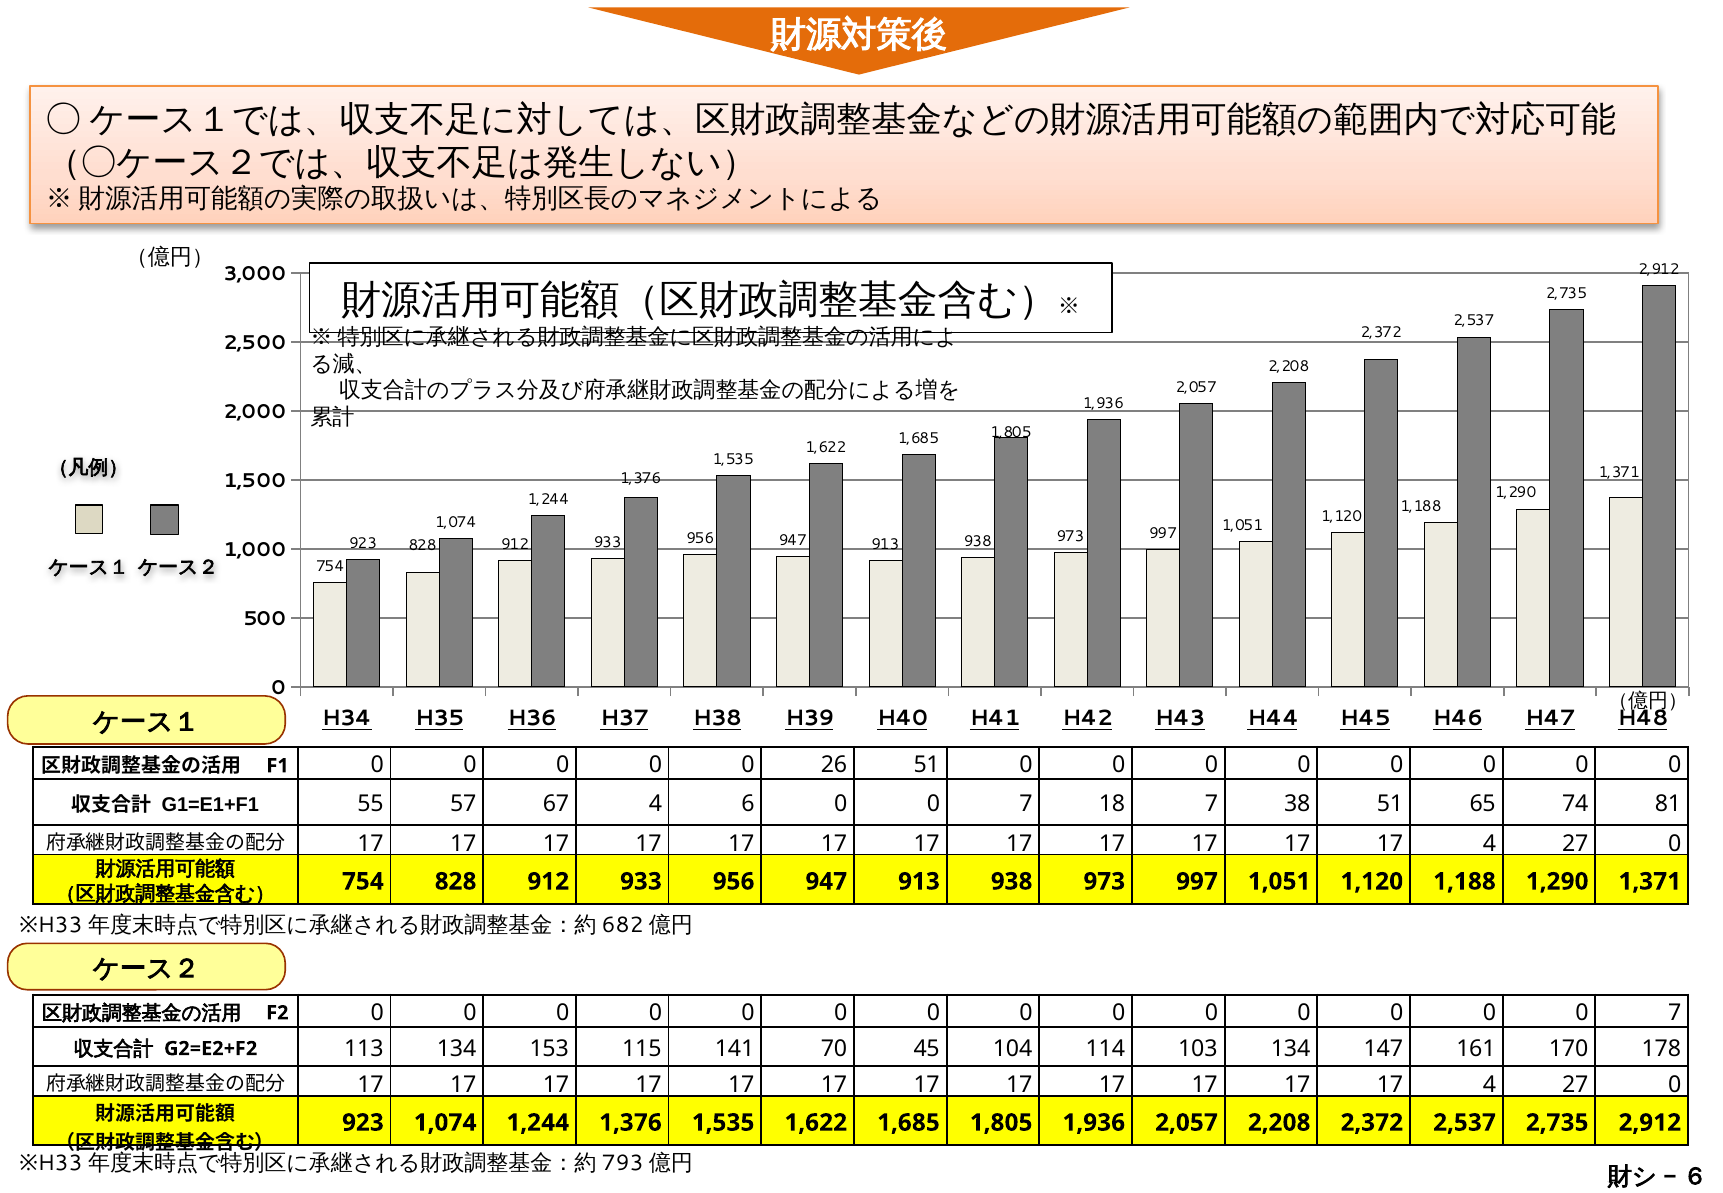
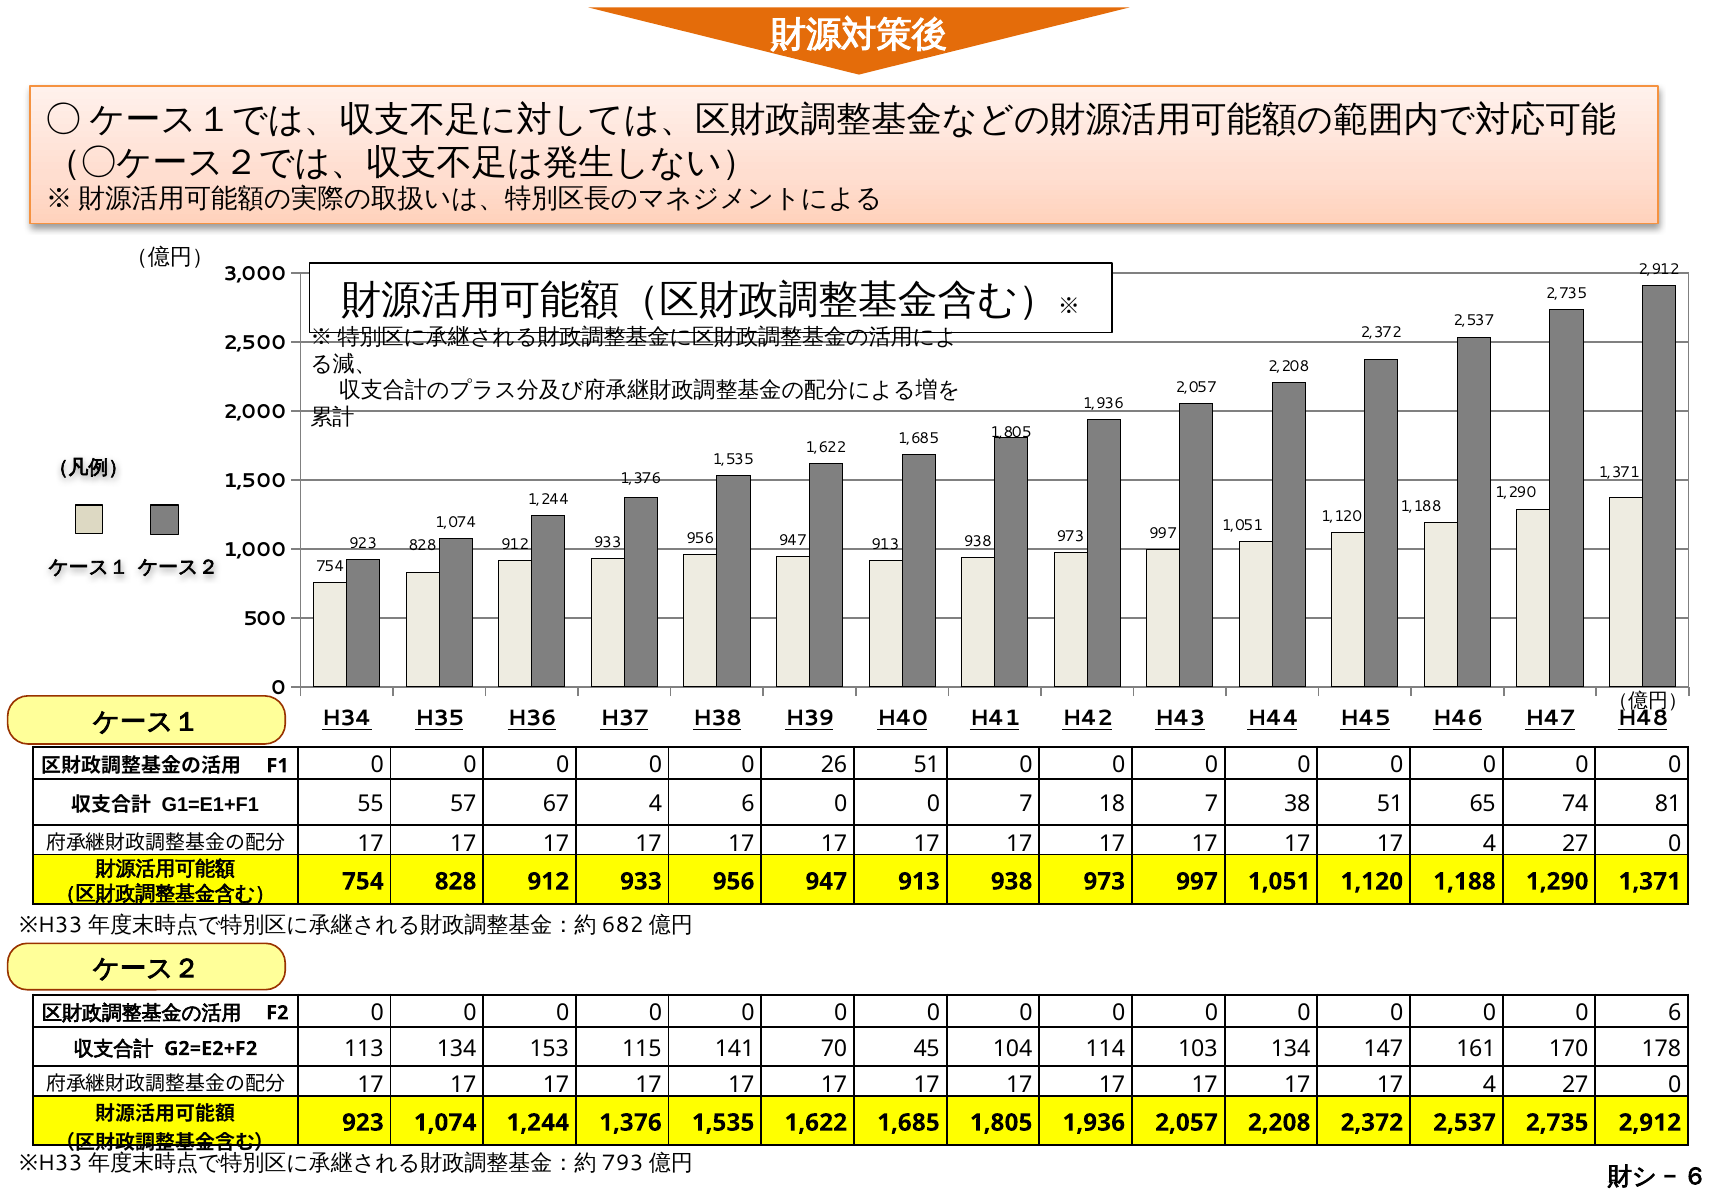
0 0 0 7: 7 -> 6 (1675, 1013)
